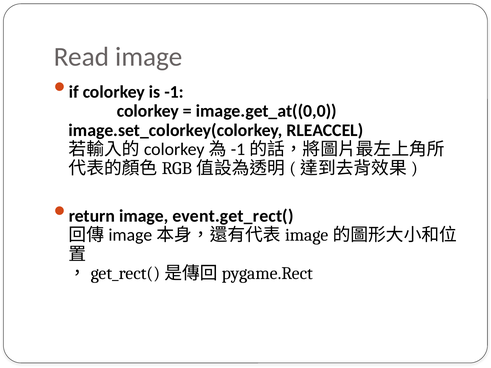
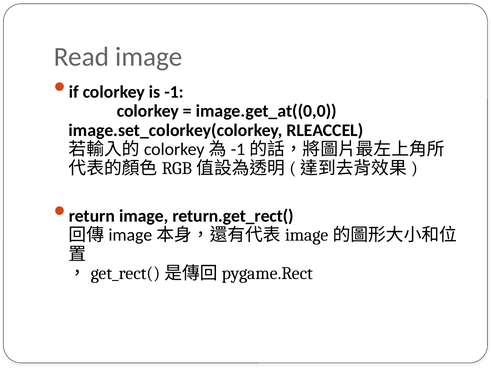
event.get_rect(: event.get_rect( -> return.get_rect( (233, 216)
